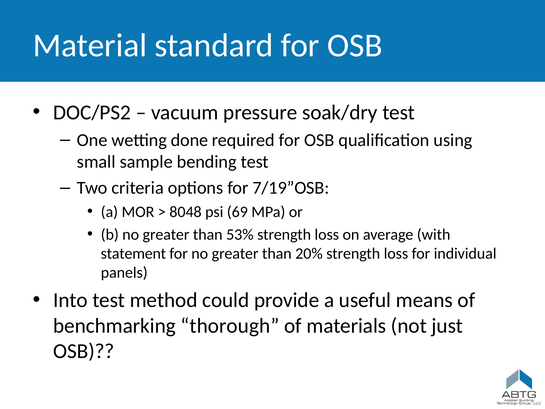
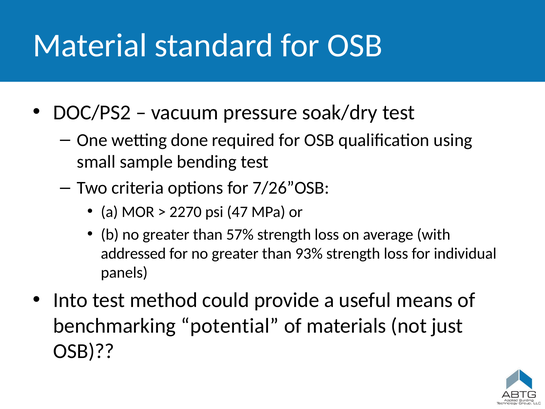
7/19”OSB: 7/19”OSB -> 7/26”OSB (291, 188)
8048: 8048 -> 2270 (186, 212)
69: 69 -> 47 (237, 212)
53%: 53% -> 57% (240, 234)
statement: statement -> addressed (133, 253)
20%: 20% -> 93% (309, 253)
thorough: thorough -> potential (230, 325)
